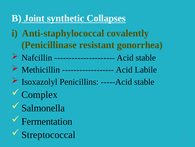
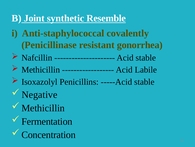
Collapses: Collapses -> Resemble (106, 18)
Complex: Complex -> Negative (40, 94)
Salmonella: Salmonella -> Methicillin (43, 108)
Streptococcal: Streptococcal -> Concentration (49, 134)
